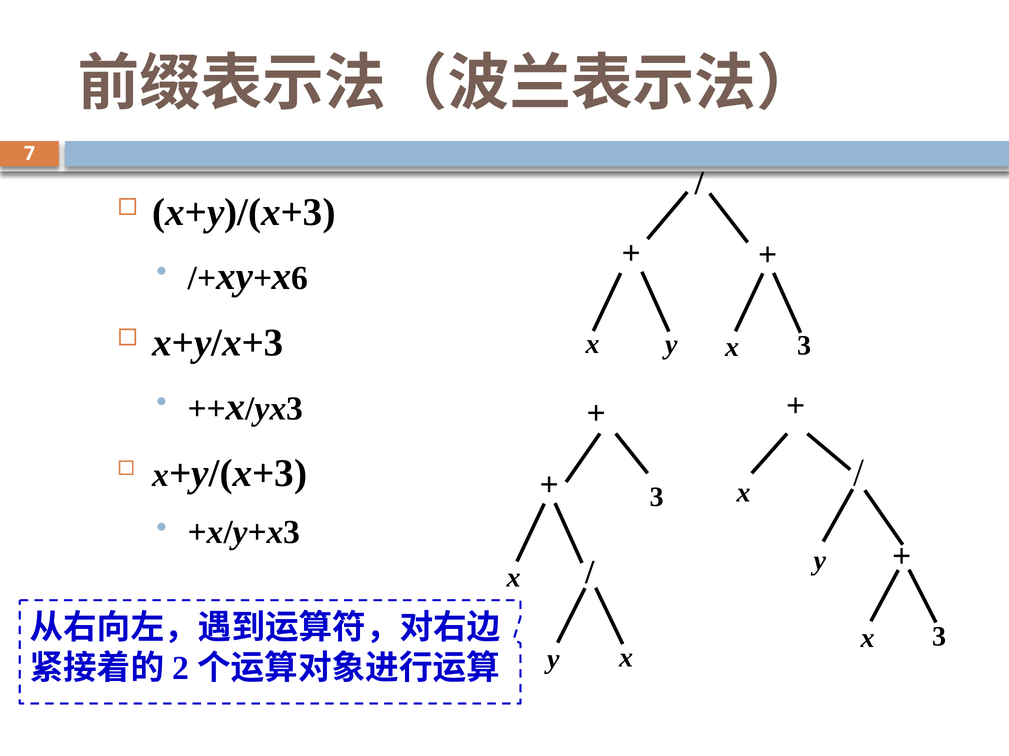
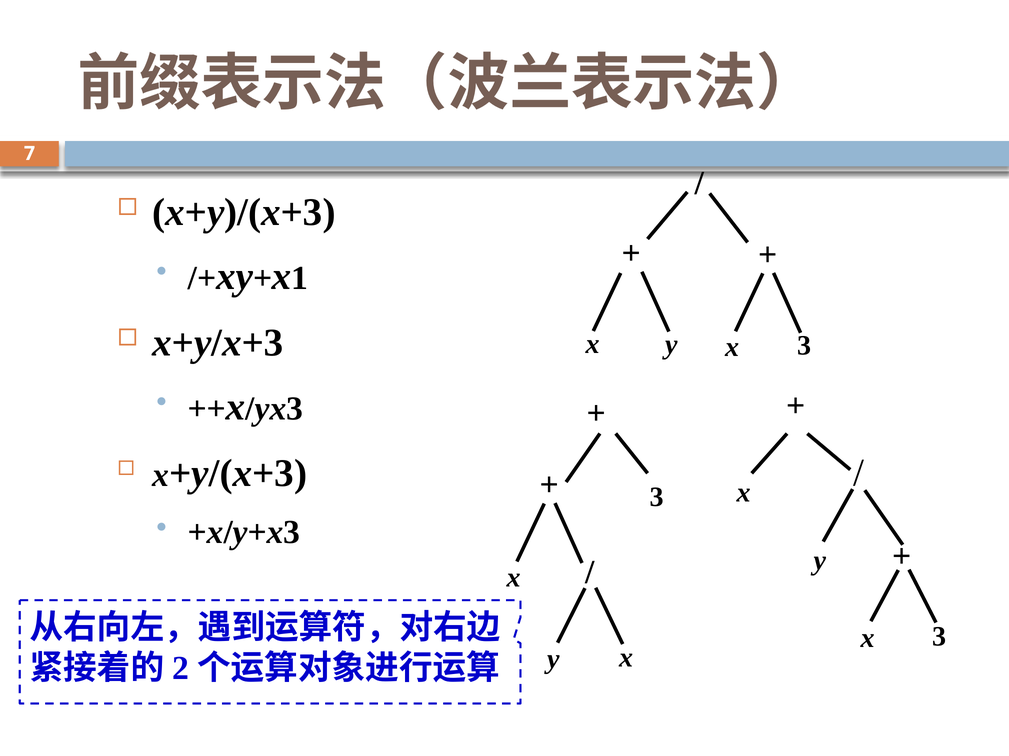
6: 6 -> 1 (300, 279)
